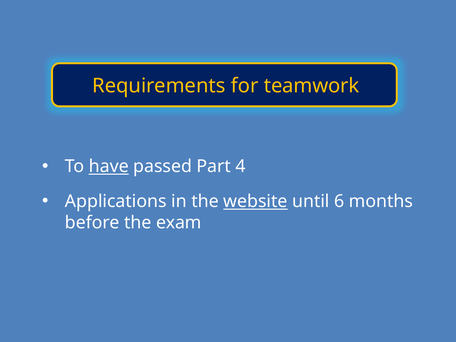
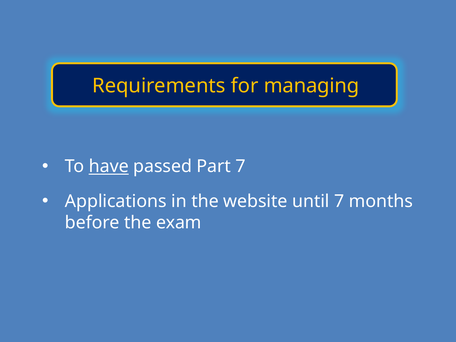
teamwork: teamwork -> managing (312, 86)
Part 4: 4 -> 7 (240, 166)
website underline: present -> none (255, 201)
until 6: 6 -> 7 (339, 201)
